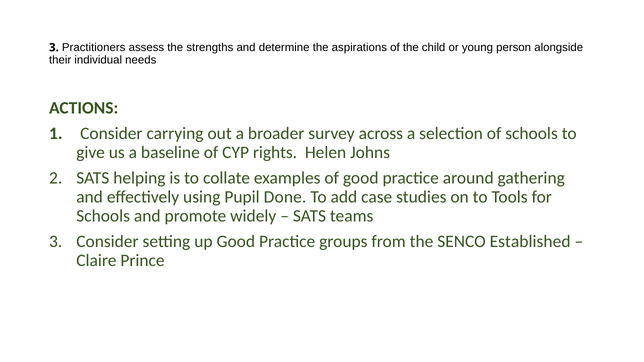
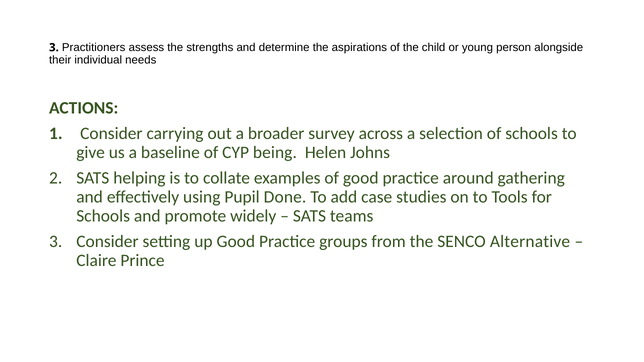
rights: rights -> being (275, 153)
Established: Established -> Alternative (530, 242)
